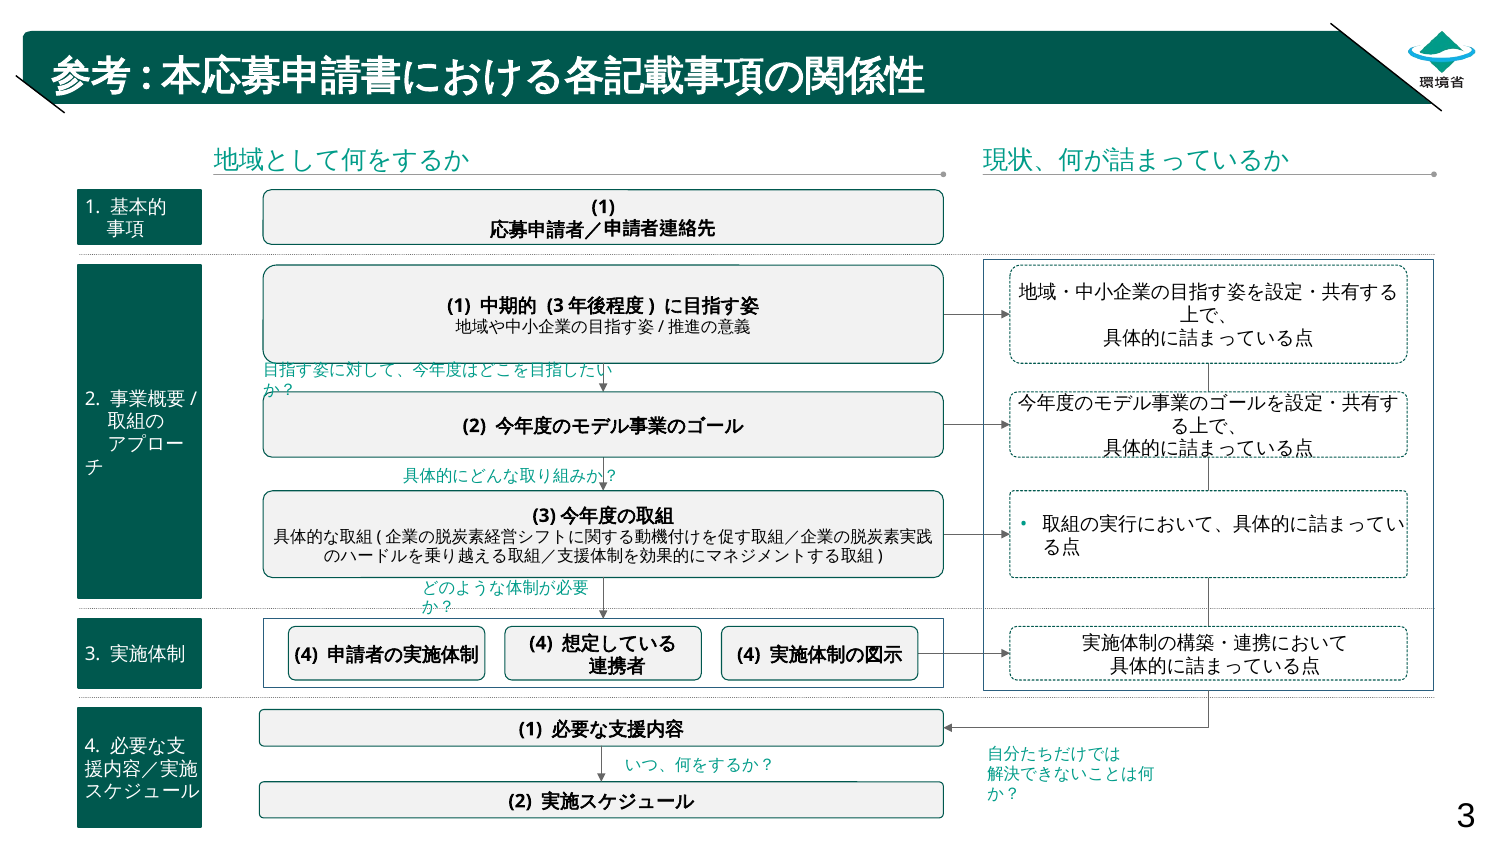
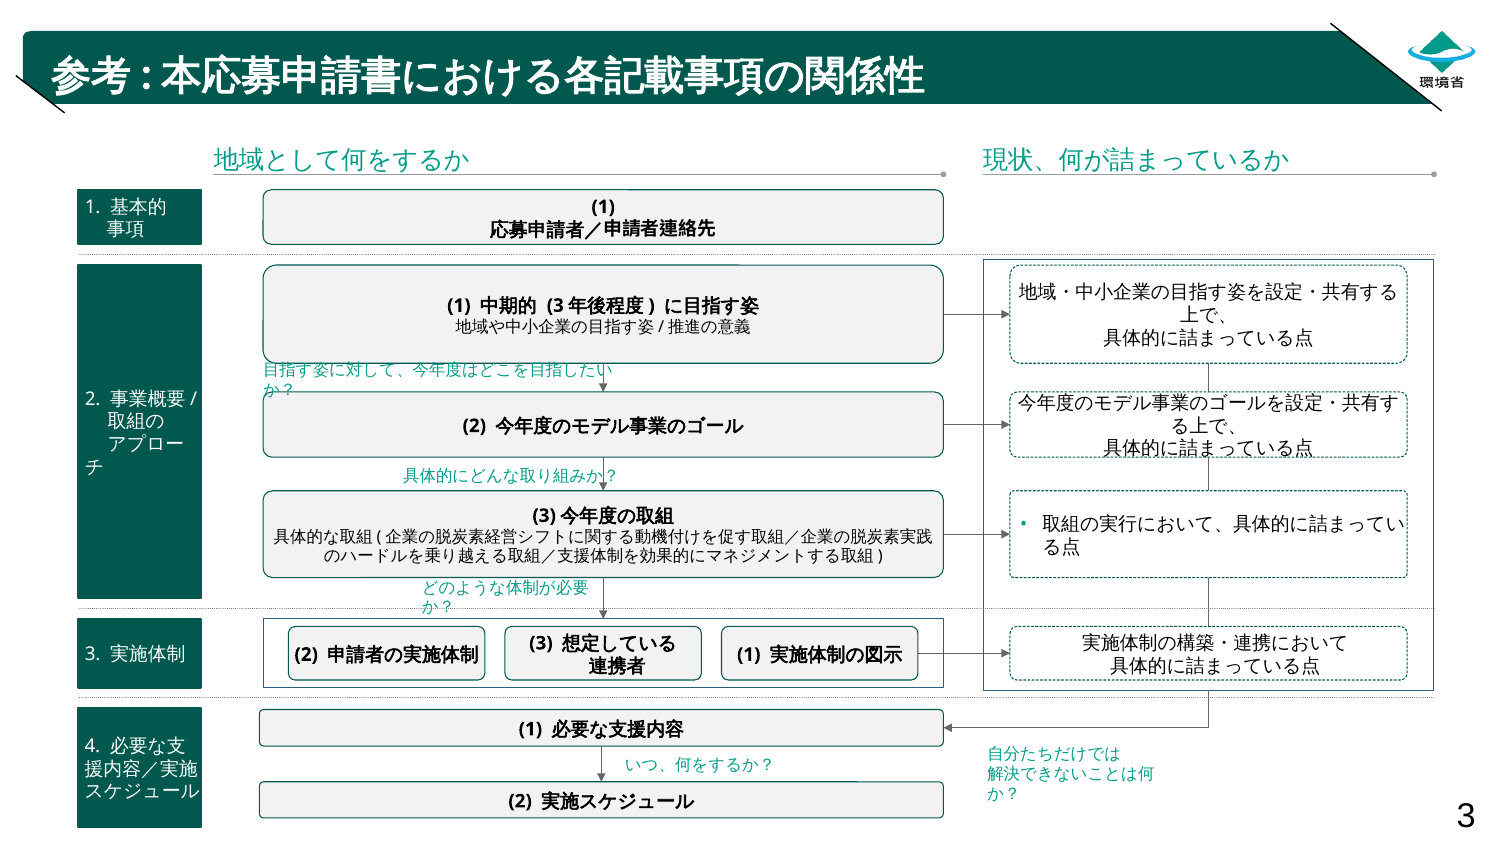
4: 4 -> 2 (306, 654)
4: 4 -> 3 (541, 643)
4: 4 -> 1 (749, 654)
